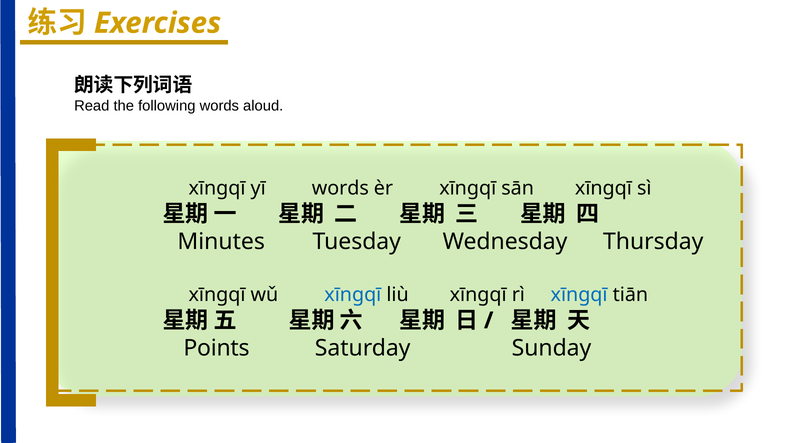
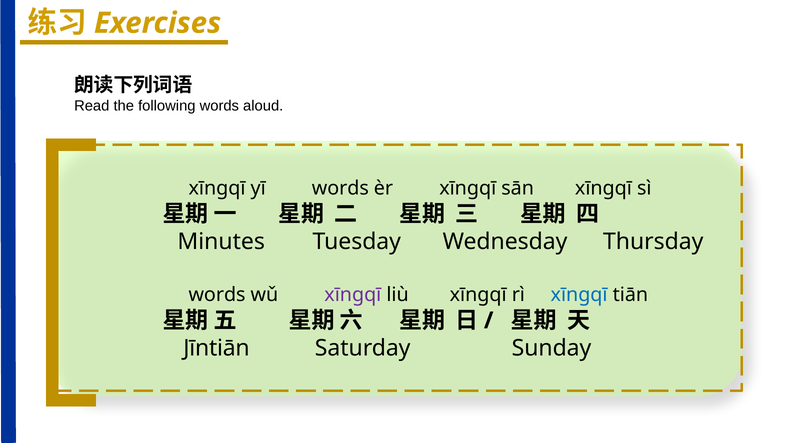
xīngqī: xīngqī -> words (217, 295)
xīnɡqī colour: blue -> purple (353, 295)
Points: Points -> Jīntiān (217, 348)
